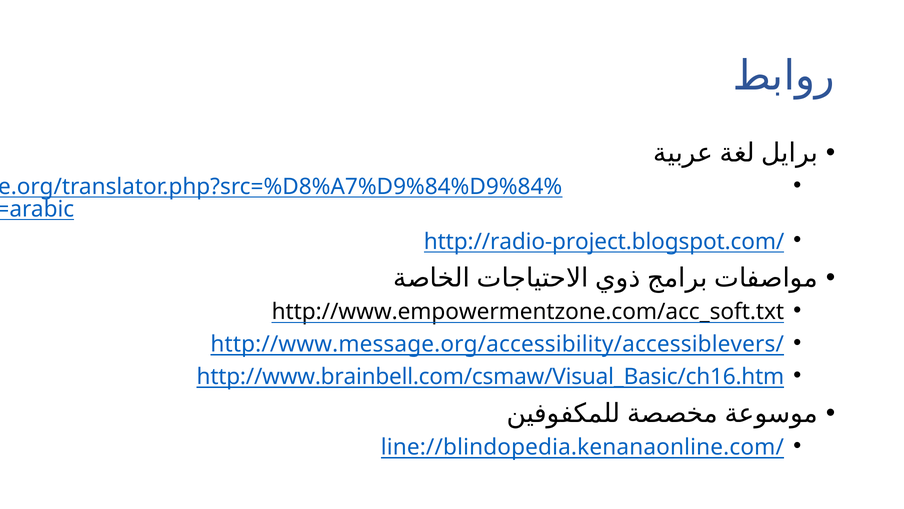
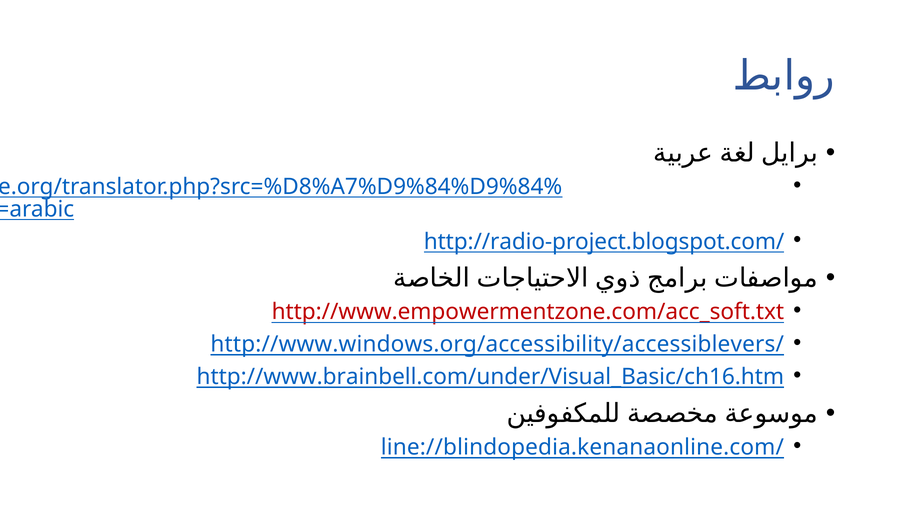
http://www.empowermentzone.com/acc_soft.txt colour: black -> red (528, 312)
http://www.message.org/accessibility/accessiblevers/: http://www.message.org/accessibility/accessiblevers/ -> http://www.windows.org/accessibility/accessiblevers/ (497, 344)
http://www.brainbell.com/csmaw/Visual_Basic/ch16.htm: http://www.brainbell.com/csmaw/Visual_Basic/ch16.htm -> http://www.brainbell.com/under/Visual_Basic/ch16.htm (490, 377)
